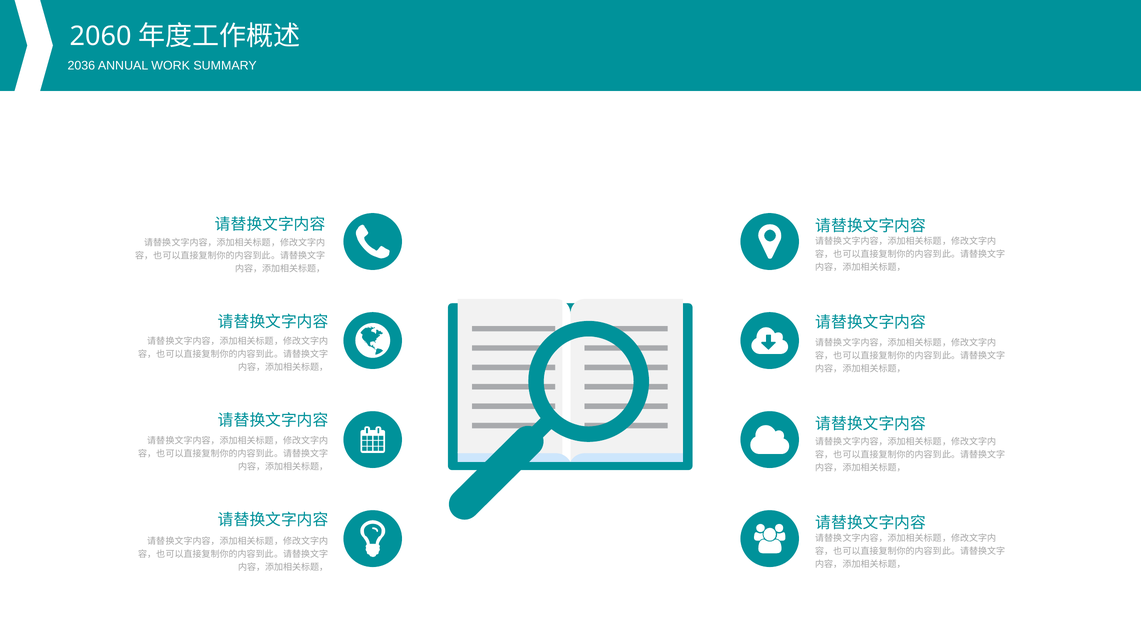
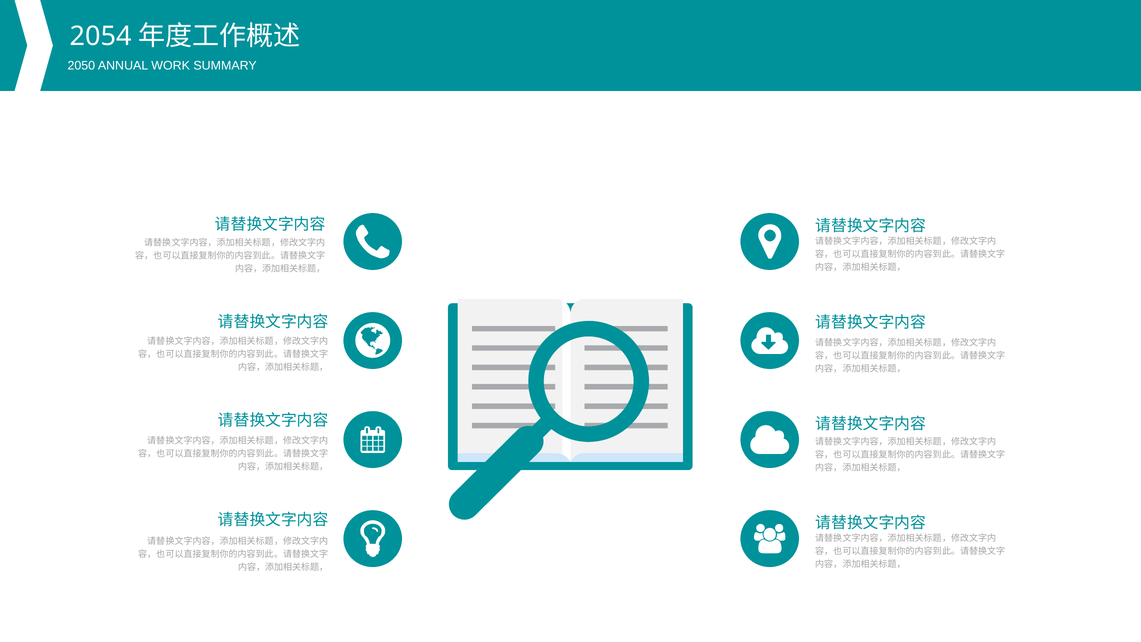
2060: 2060 -> 2054 (101, 36)
2036: 2036 -> 2050 (81, 66)
